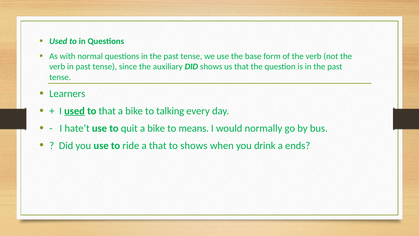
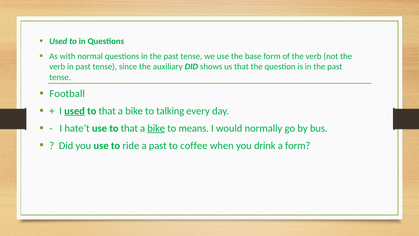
Learners: Learners -> Football (67, 94)
use to quit: quit -> that (129, 128)
bike underline: none -> present (156, 128)
a that: that -> past (158, 145)
to shows: shows -> coffee (194, 145)
a ends: ends -> form (298, 145)
